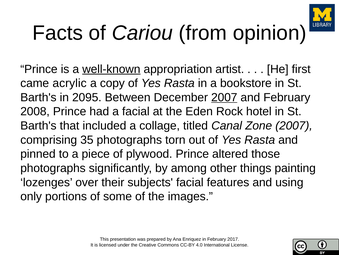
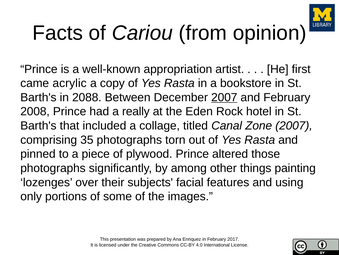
well-known underline: present -> none (111, 69)
2095: 2095 -> 2088 (87, 97)
a facial: facial -> really (136, 111)
